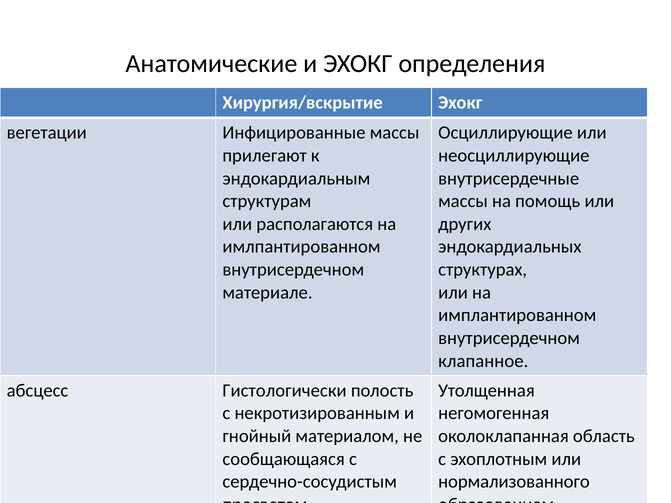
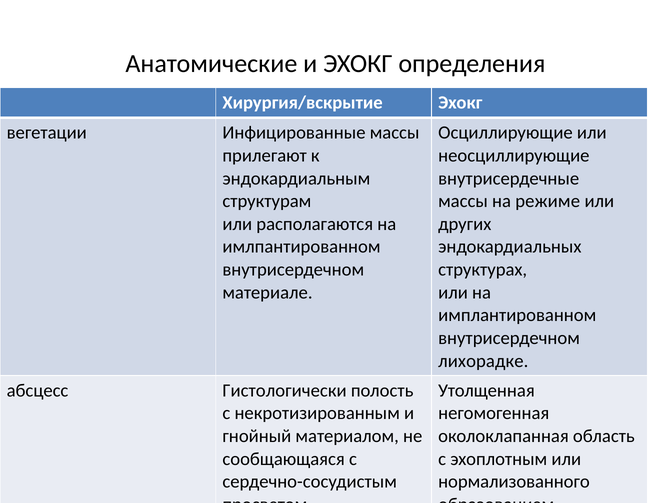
помощь: помощь -> режиме (548, 201)
клапанное: клапанное -> лихорадке (483, 361)
